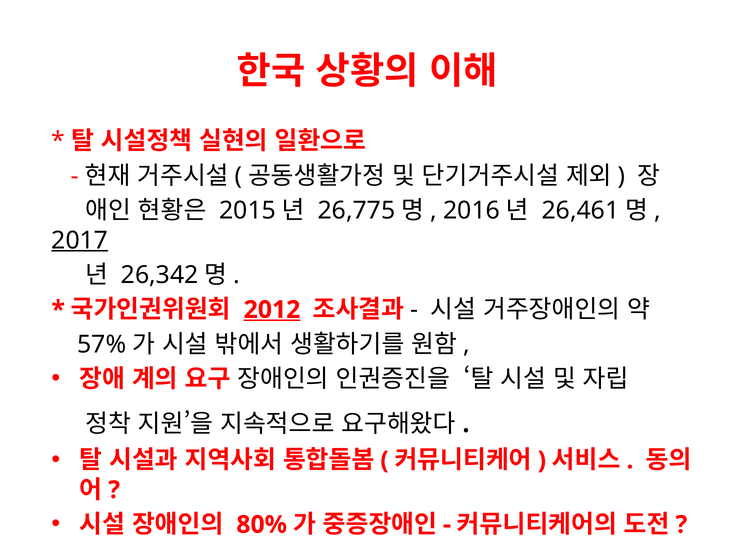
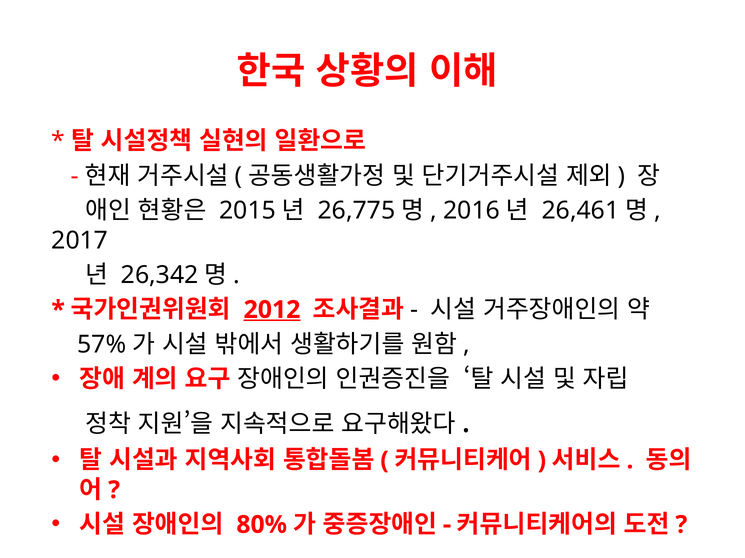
2017 underline: present -> none (80, 241)
